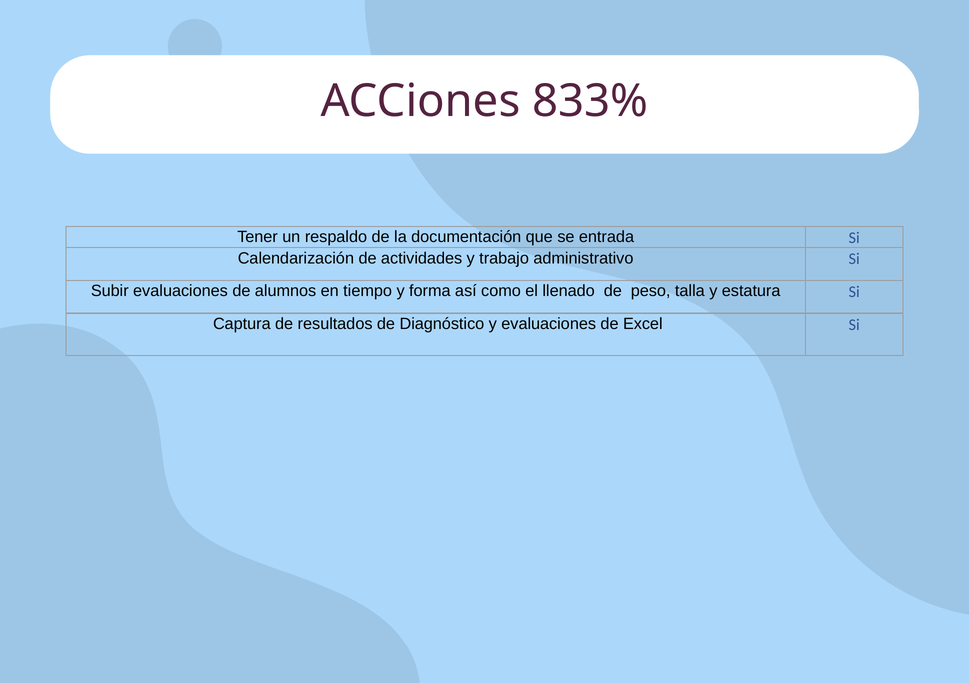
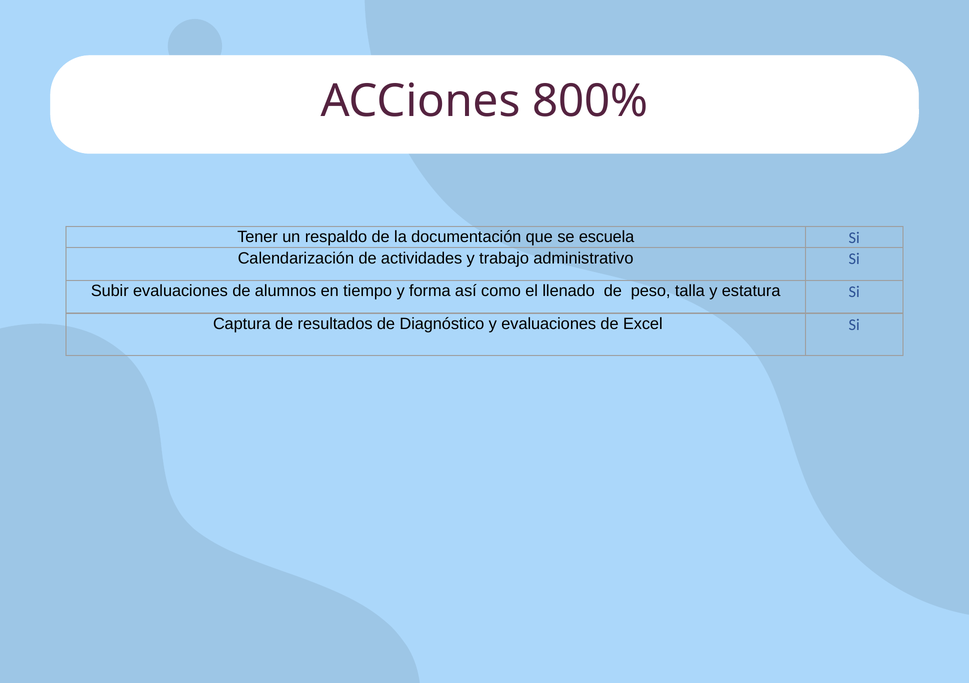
833%: 833% -> 800% (590, 101)
entrada: entrada -> escuela (607, 237)
